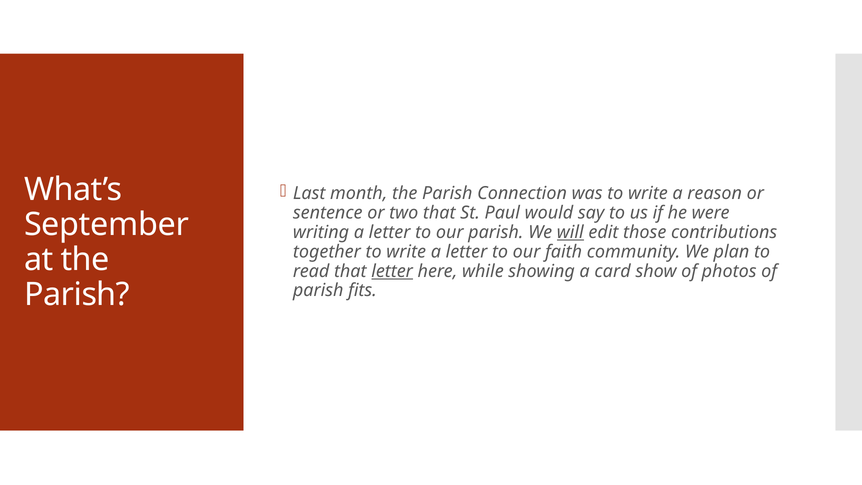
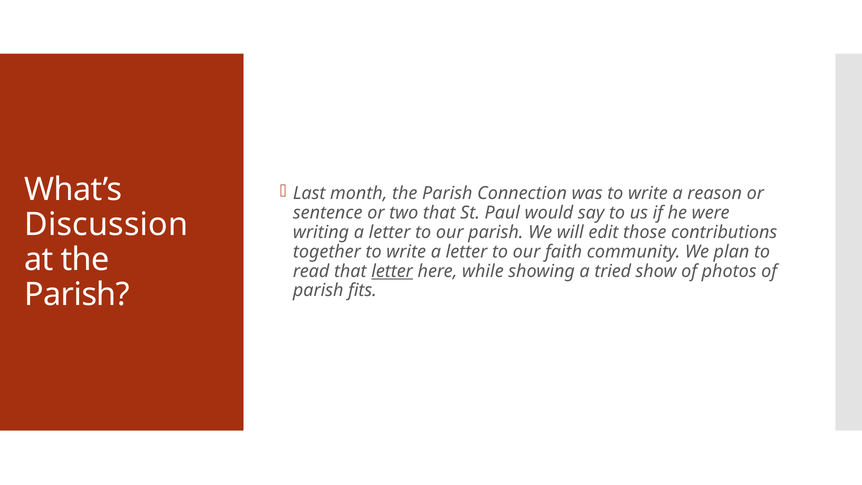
September: September -> Discussion (106, 224)
will underline: present -> none (570, 232)
card: card -> tried (613, 271)
